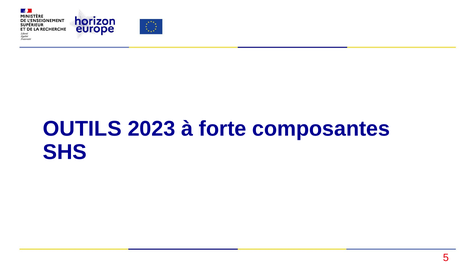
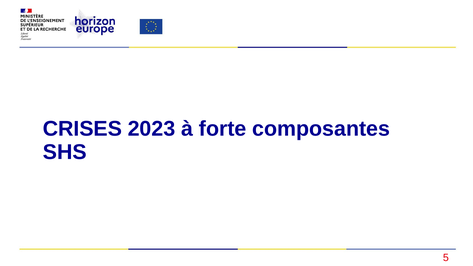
OUTILS: OUTILS -> CRISES (82, 129)
